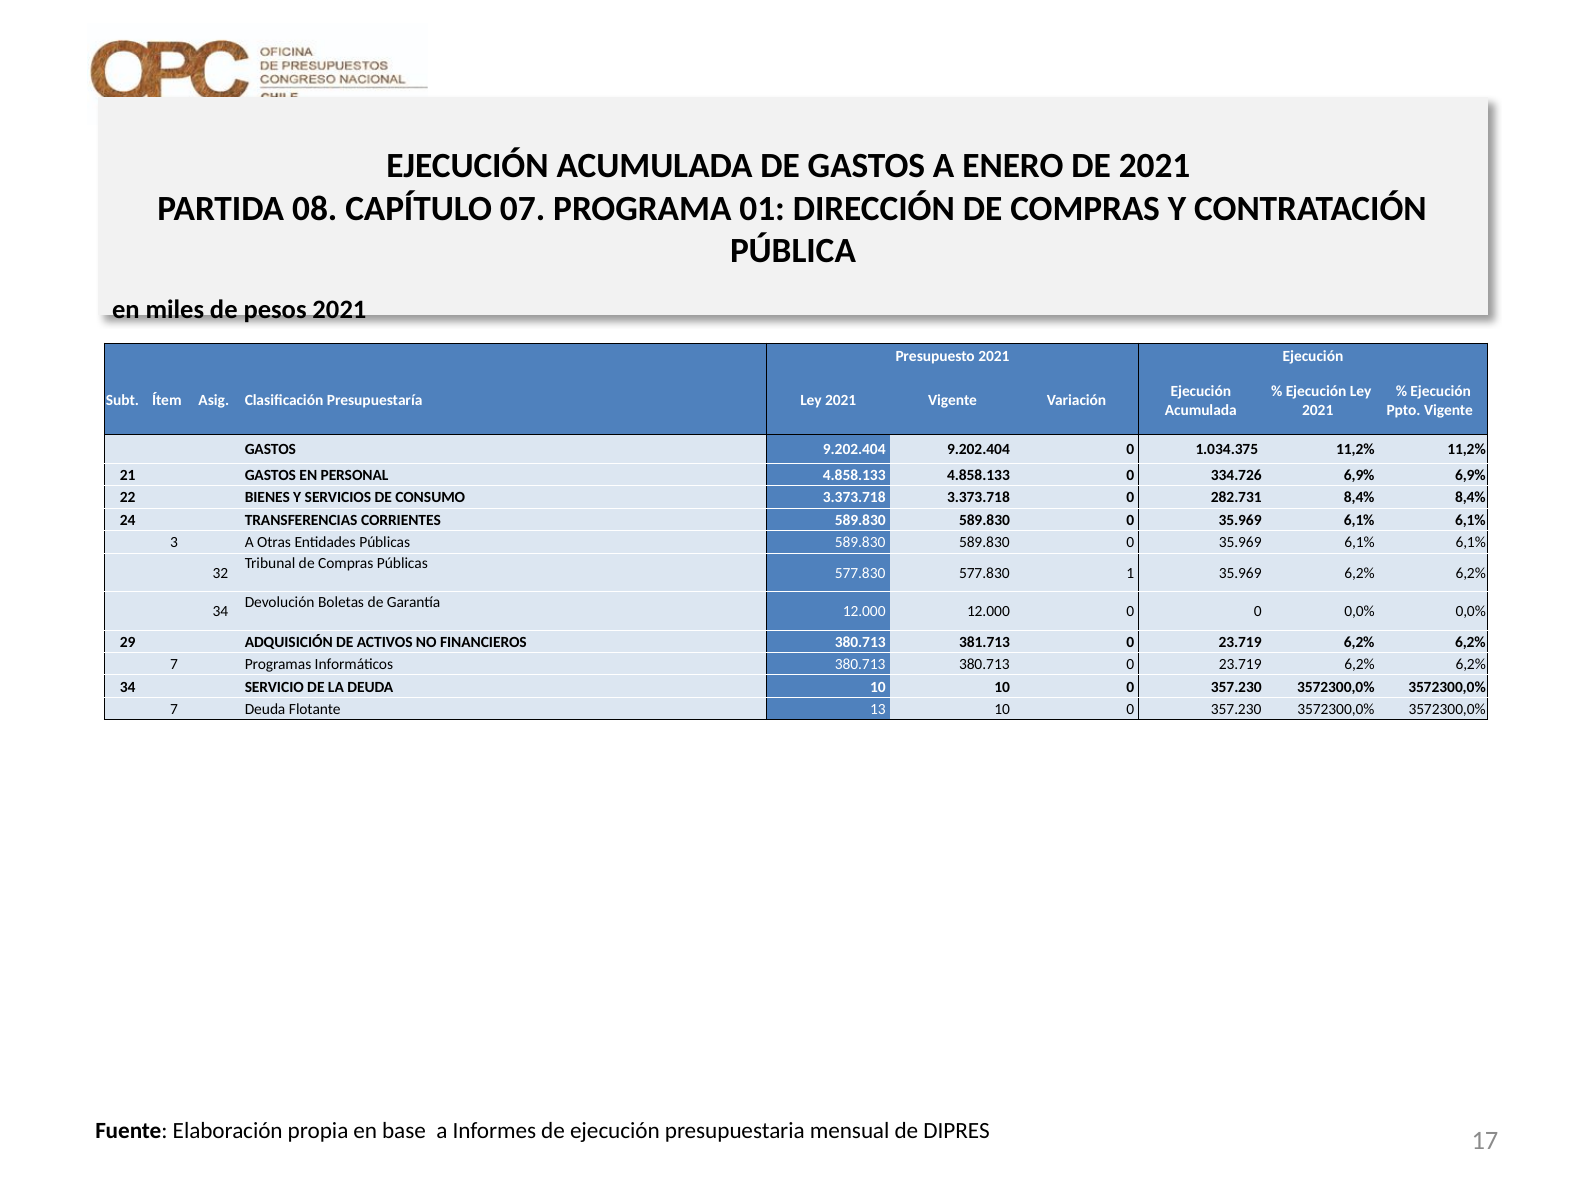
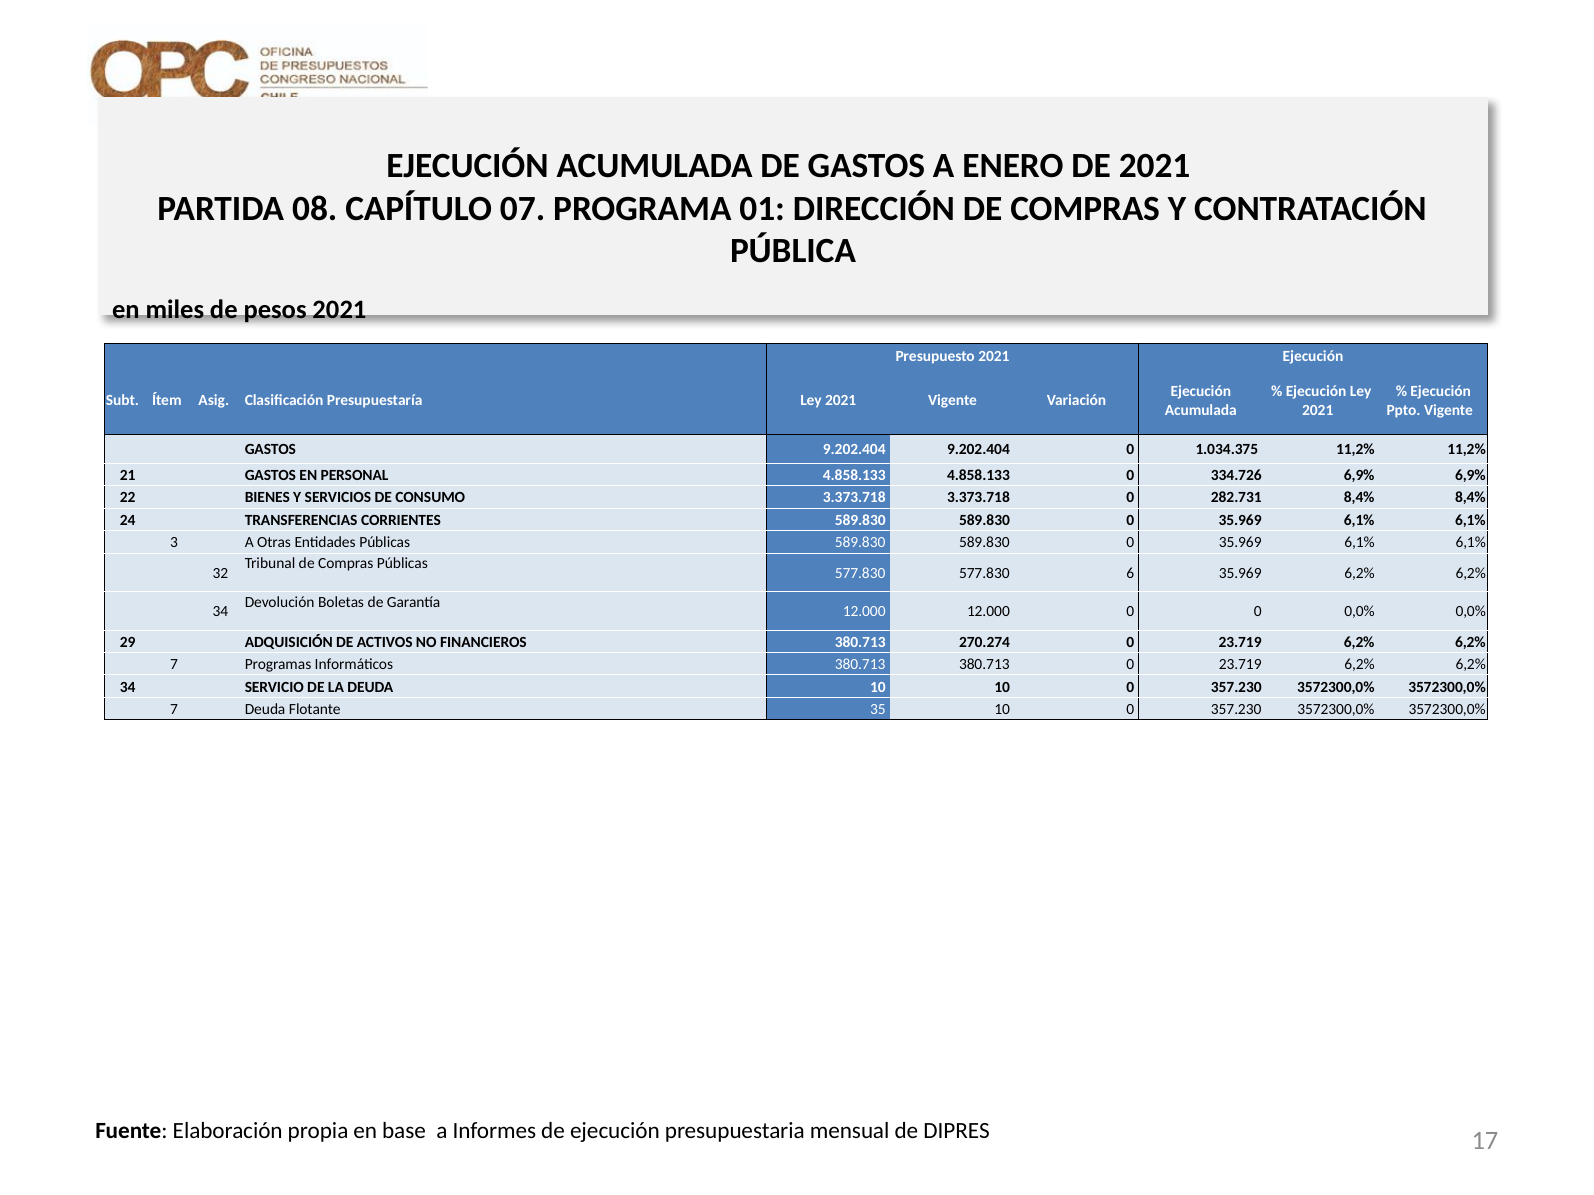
1: 1 -> 6 (1130, 573)
381.713: 381.713 -> 270.274 (984, 642)
13: 13 -> 35 (878, 710)
